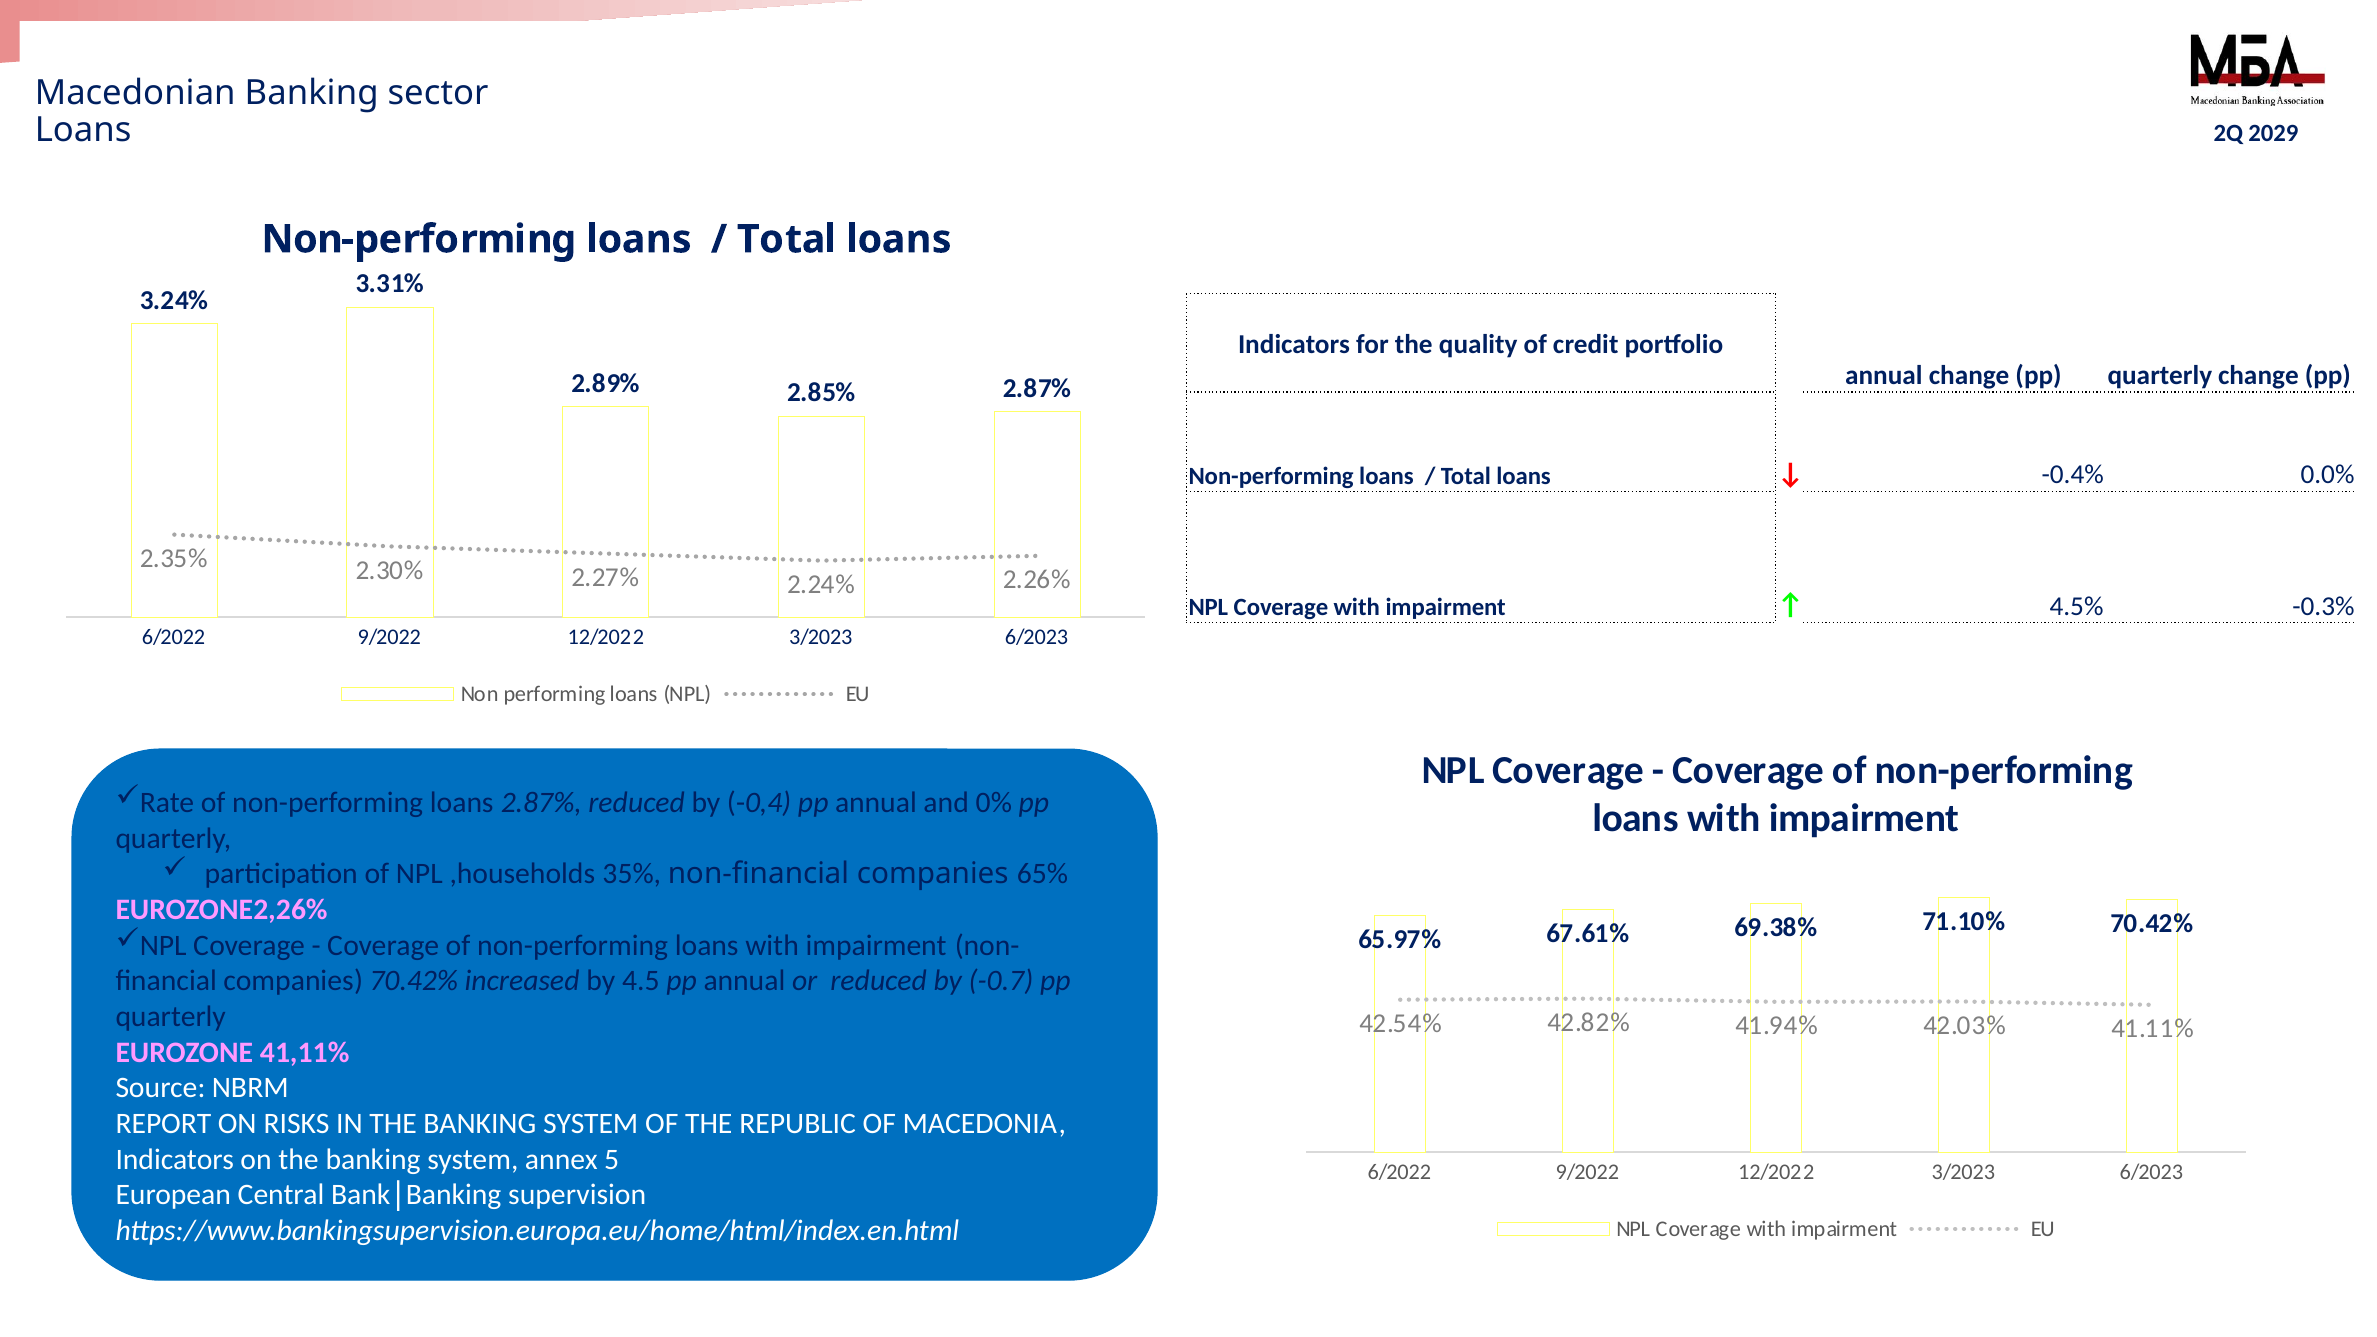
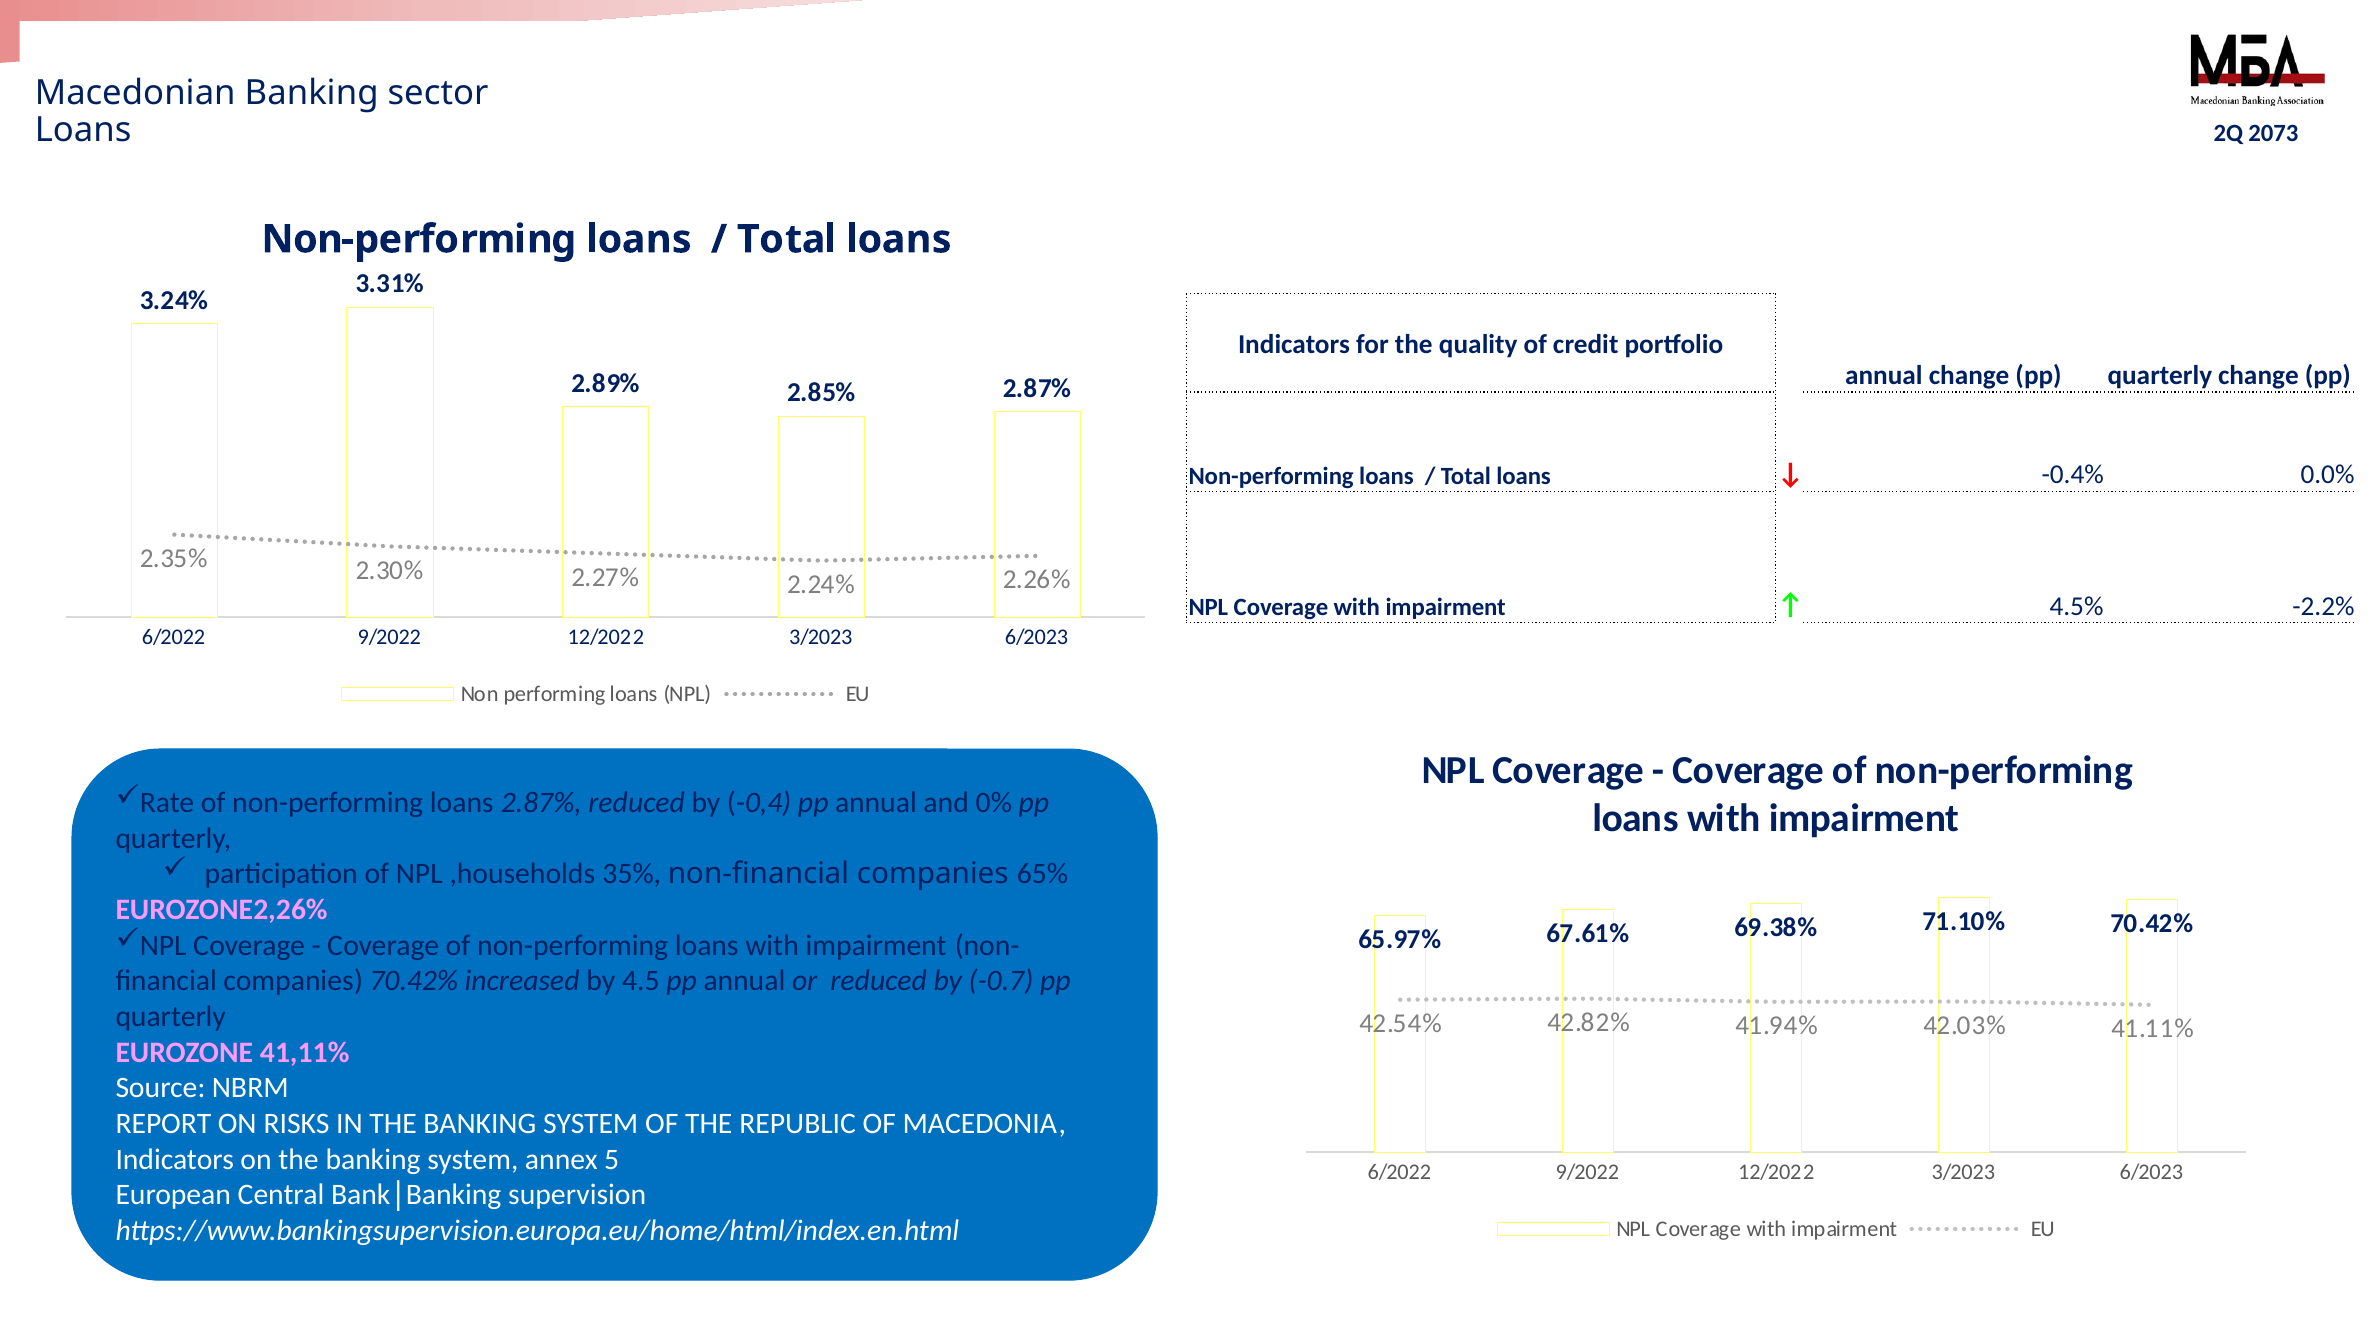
2029: 2029 -> 2073 (2273, 133)
-0.3%: -0.3% -> -2.2% (2323, 606)
